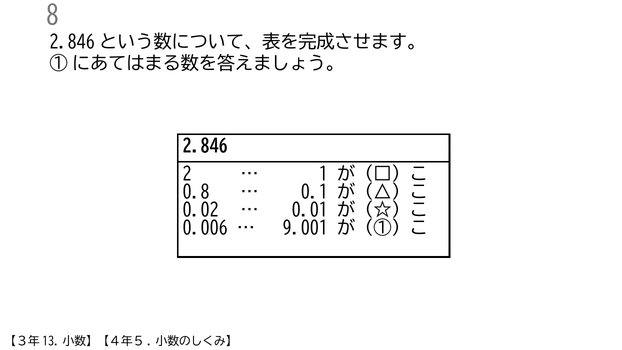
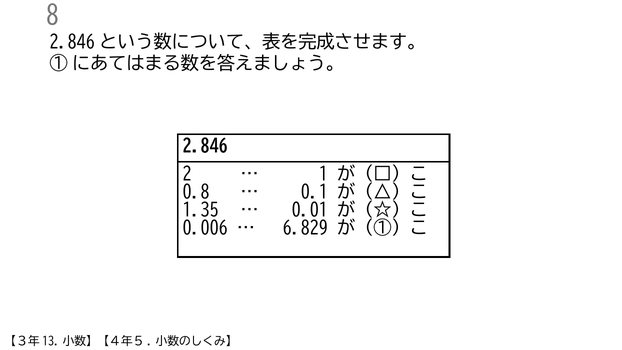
0.02: 0.02 -> 1.35 (201, 210)
9.001: 9.001 -> 6.829 (305, 228)
